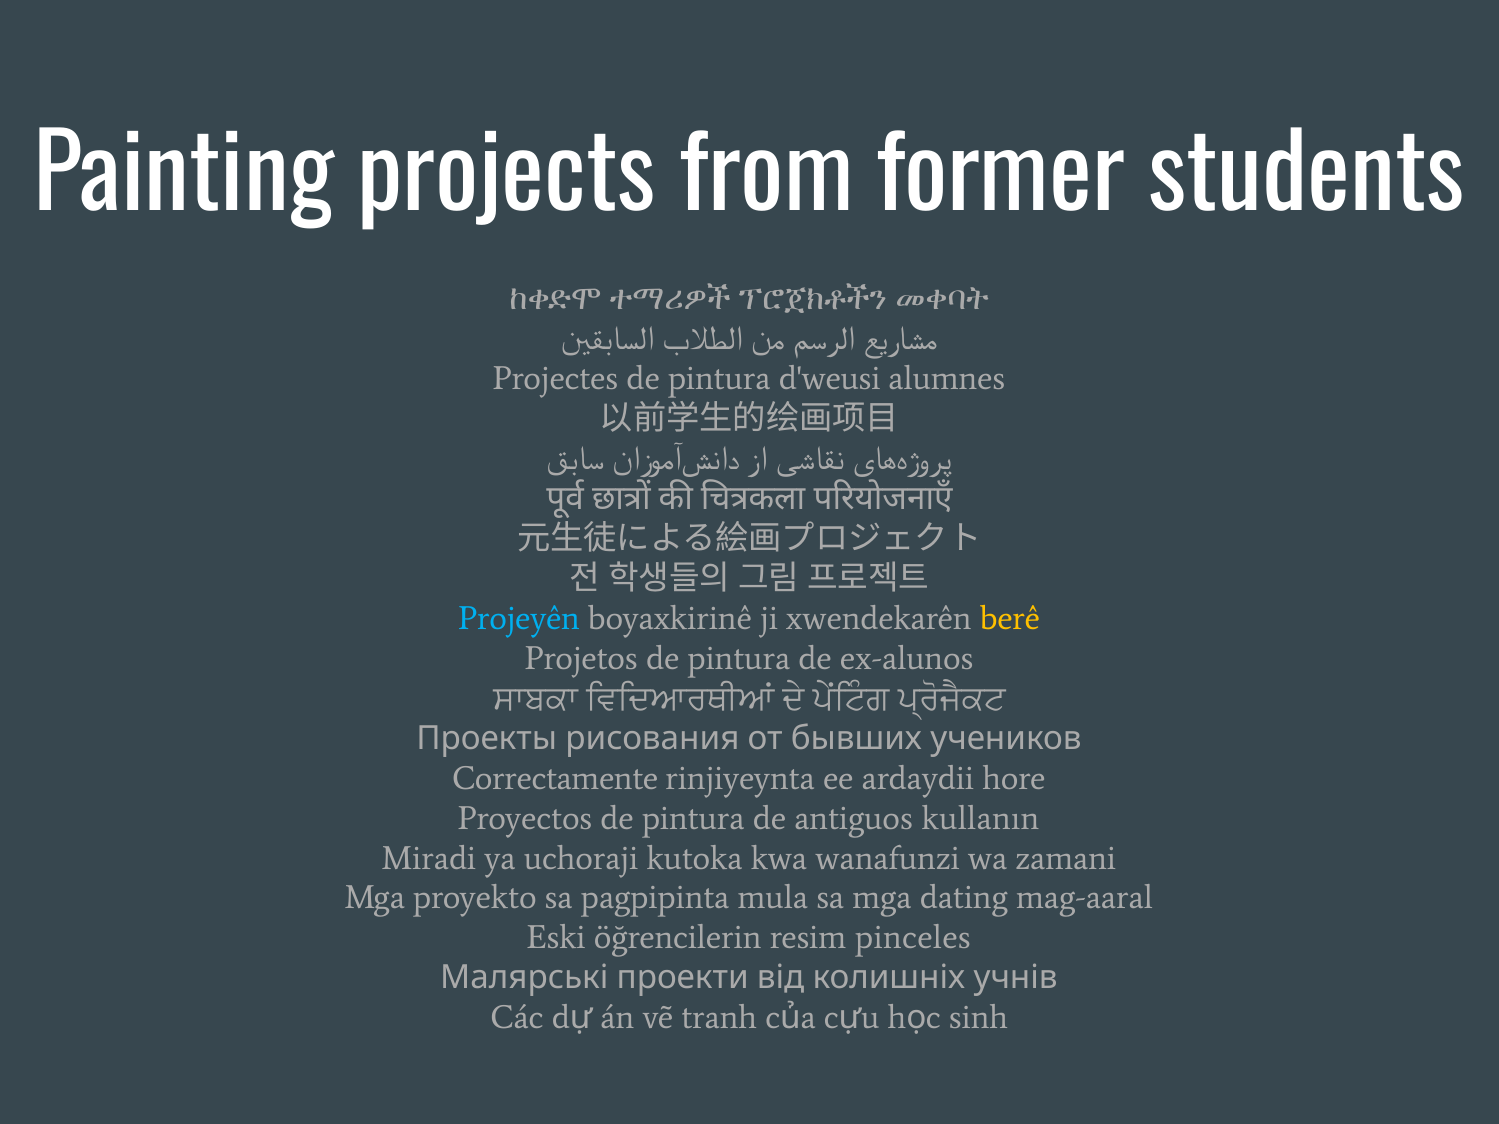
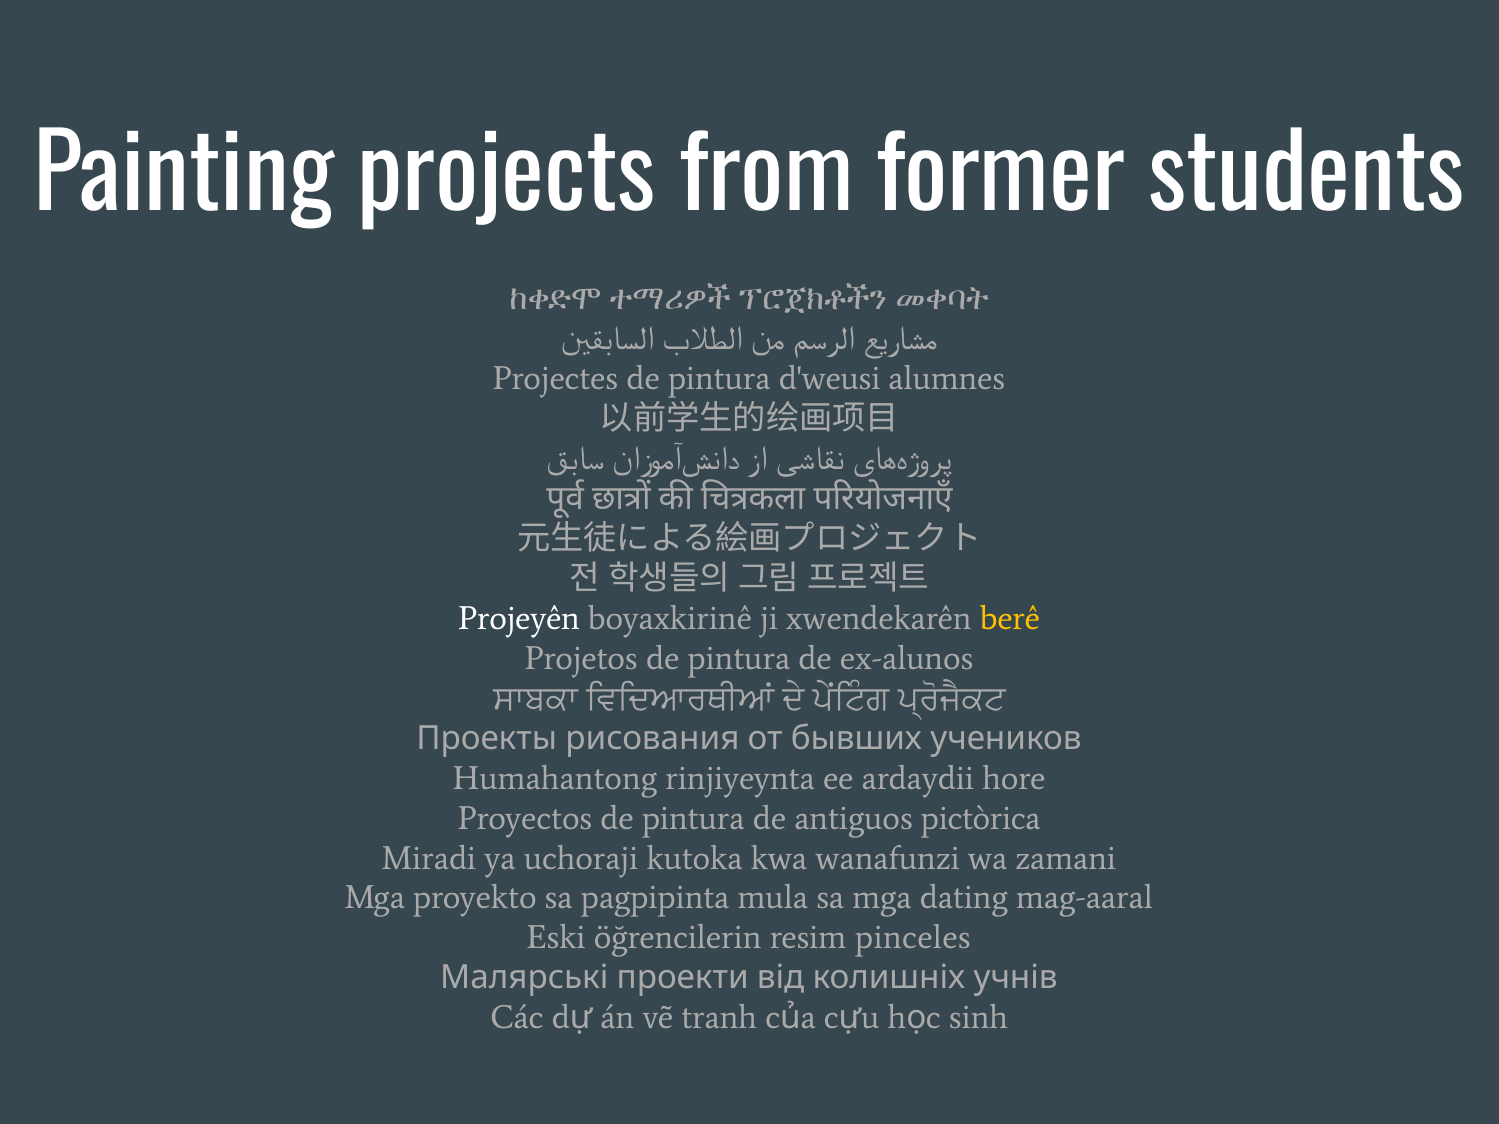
Projeyên colour: light blue -> white (519, 619)
Correctamente: Correctamente -> Humahantong (555, 778)
kullanın: kullanın -> pictòrica (981, 818)
